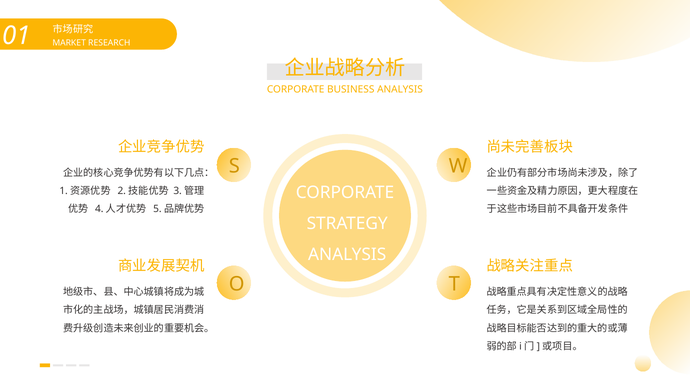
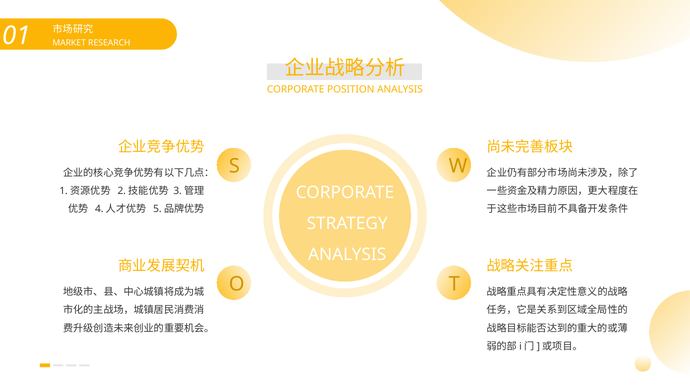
BUSINESS: BUSINESS -> POSITION (351, 89)
